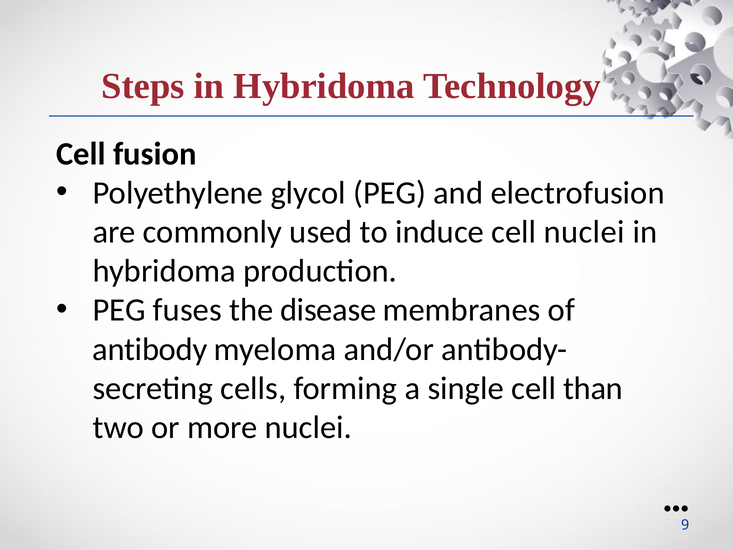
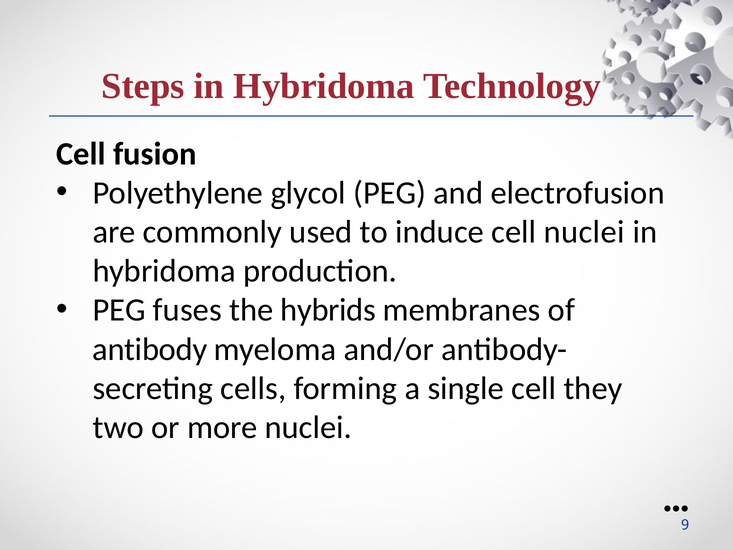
disease: disease -> hybrids (328, 310)
than: than -> they (593, 388)
